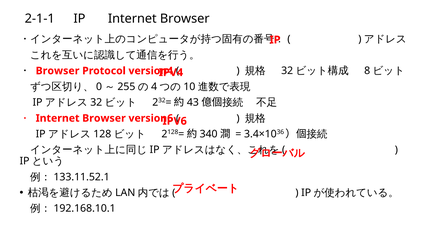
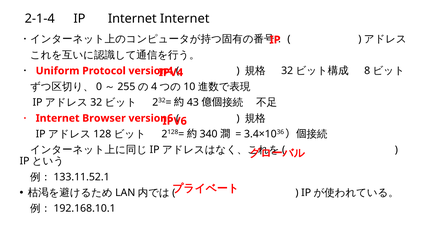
2-1-1: 2-1-1 -> 2-1-4 (40, 19)
IP Internet Browser: Browser -> Internet (185, 19)
Browser: Browser -> Uniform (58, 71)
